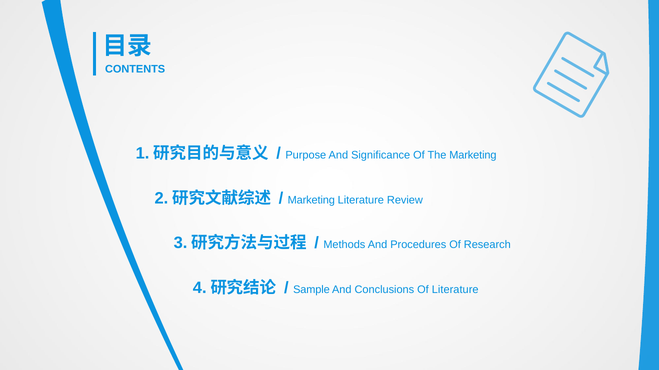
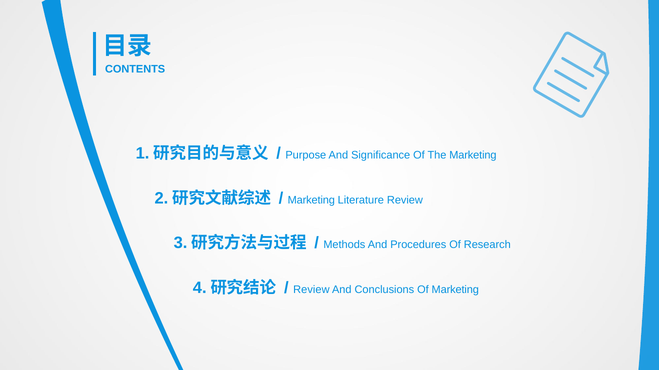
Sample: Sample -> Review (311, 290)
Of Literature: Literature -> Marketing (455, 290)
